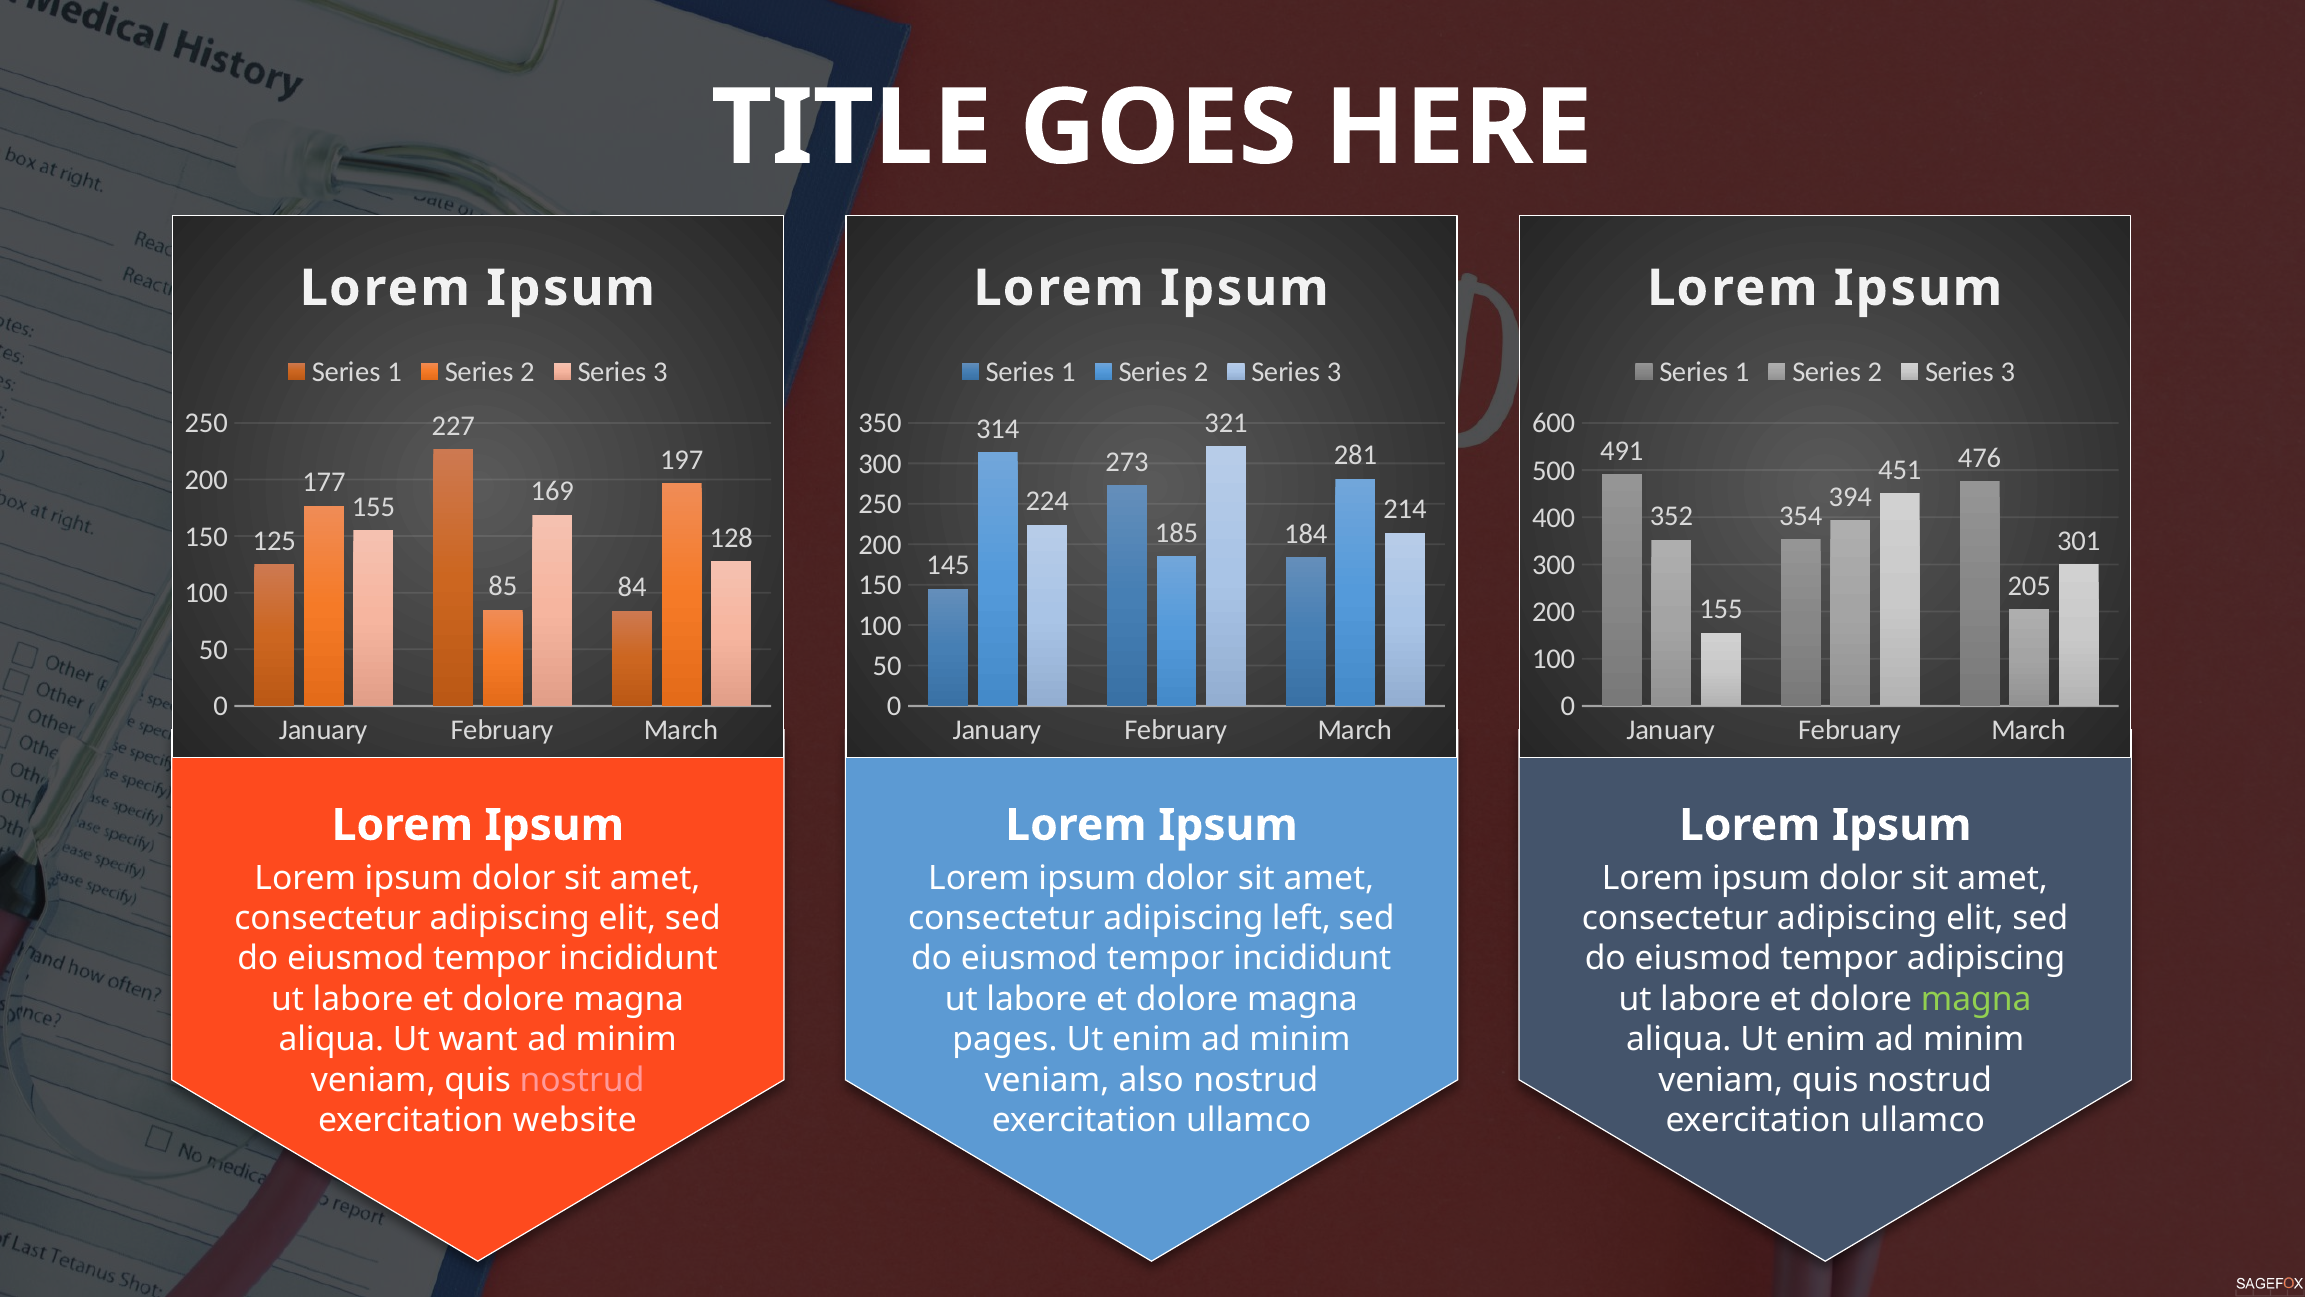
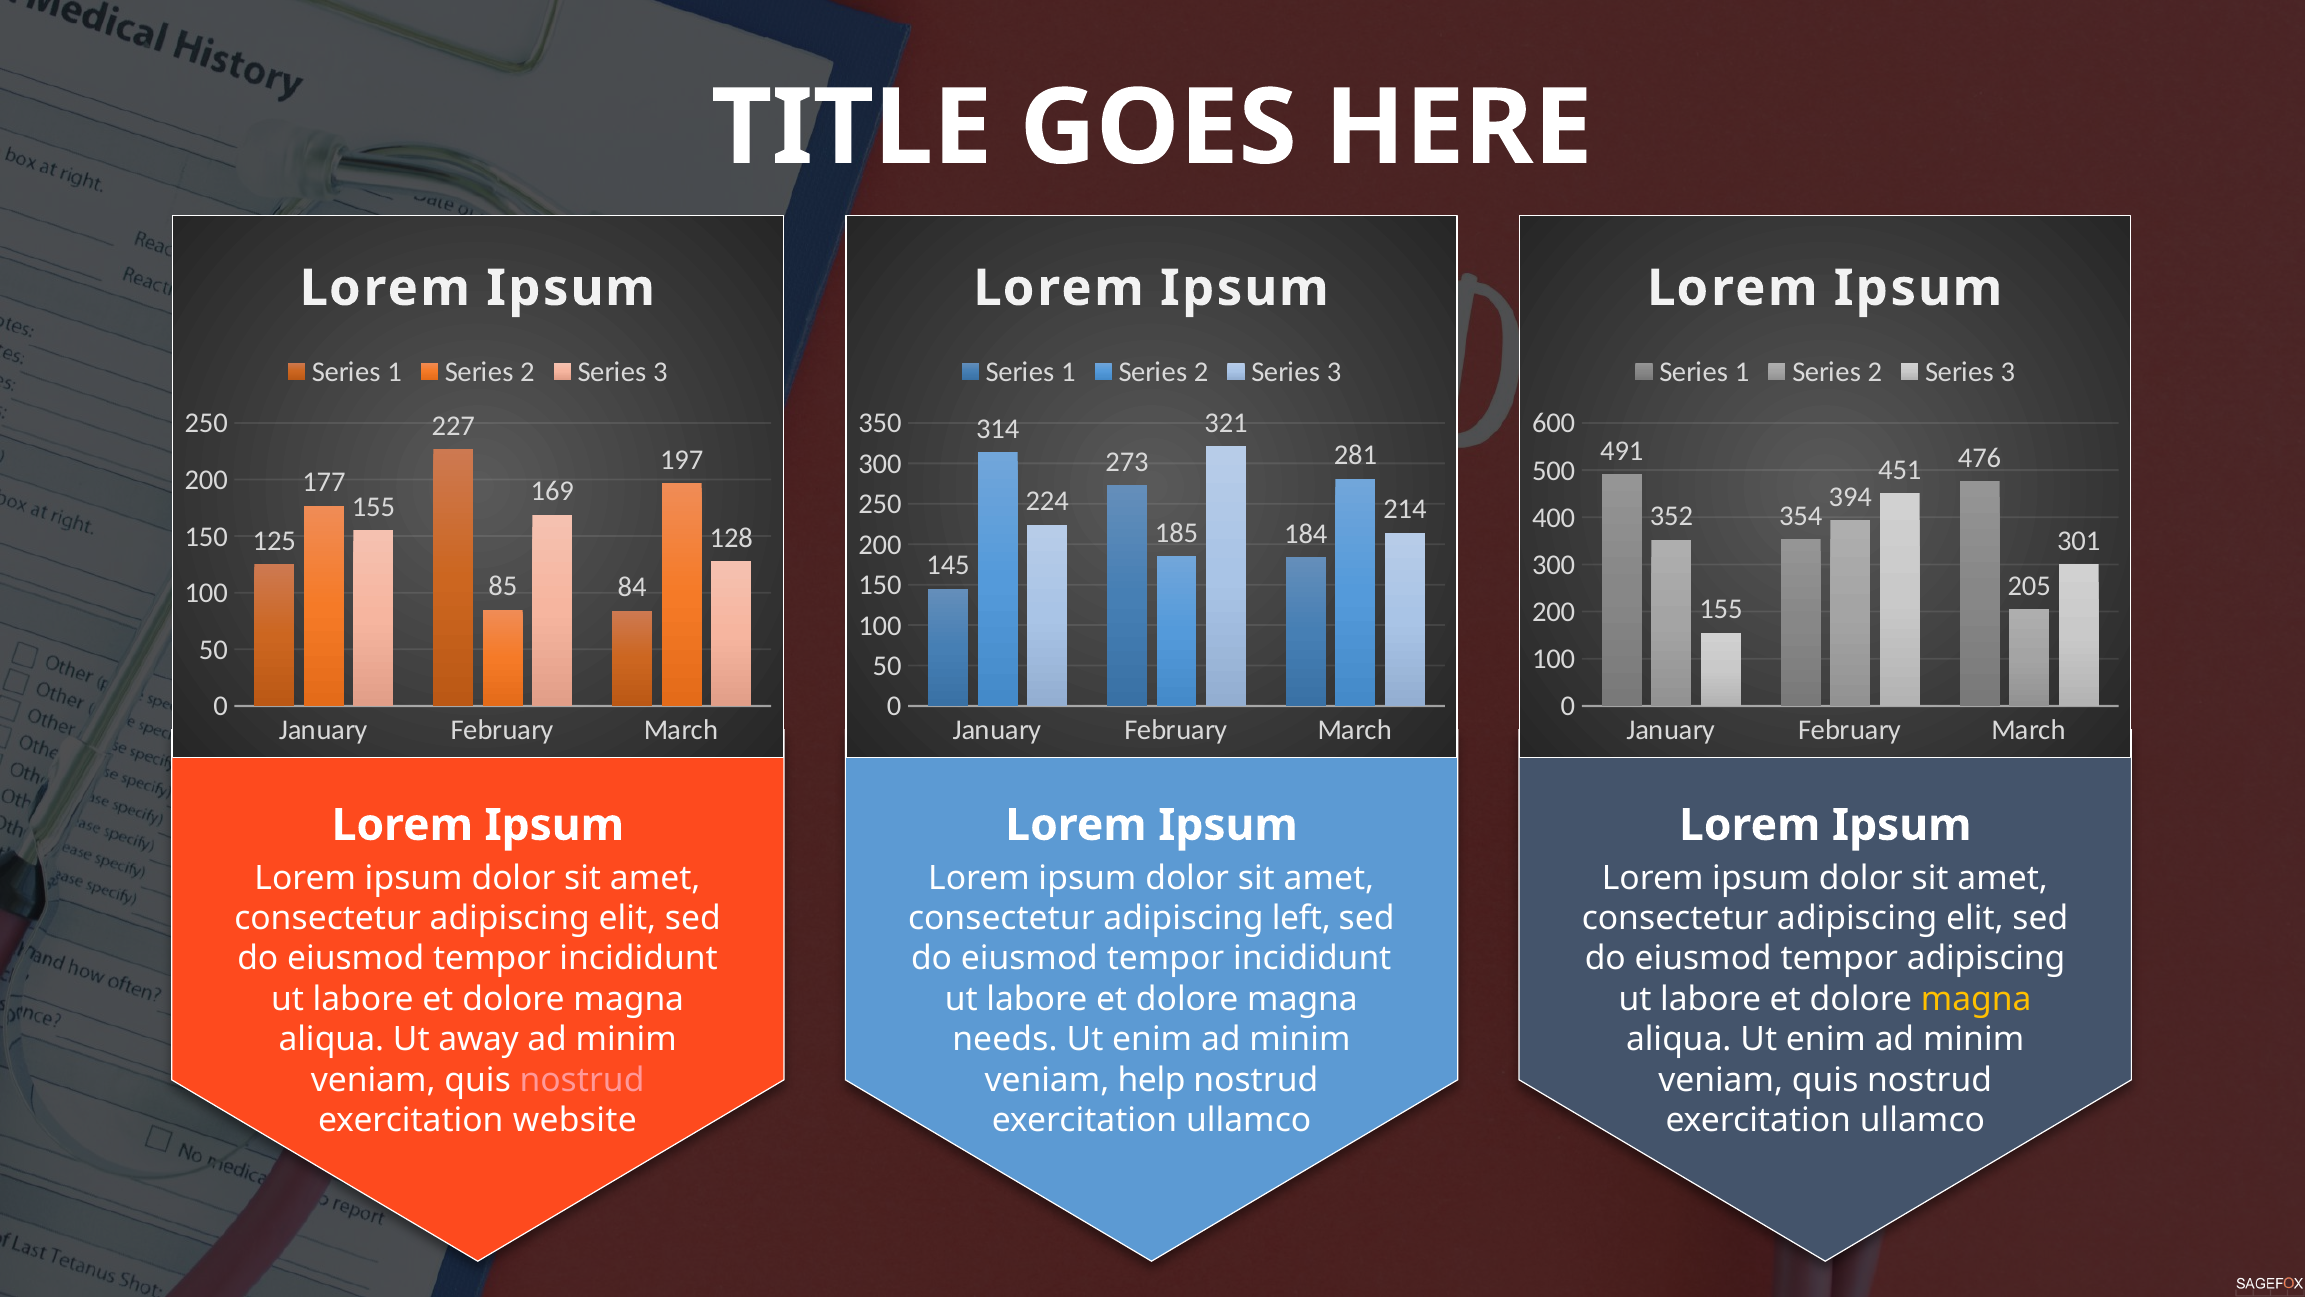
magna colour: light green -> yellow (1976, 999)
want: want -> away (479, 1039)
pages: pages -> needs (1005, 1039)
also: also -> help (1152, 1080)
